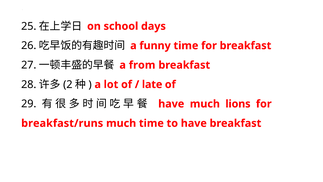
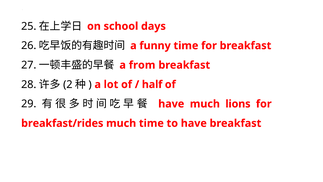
late: late -> half (152, 84)
breakfast/runs: breakfast/runs -> breakfast/rides (62, 123)
